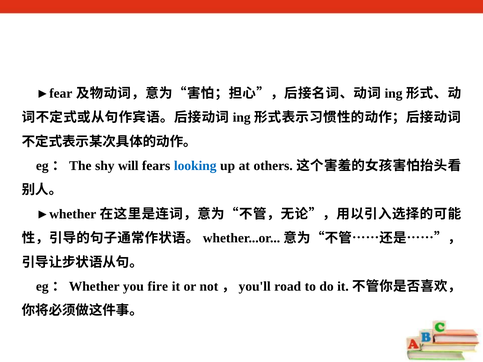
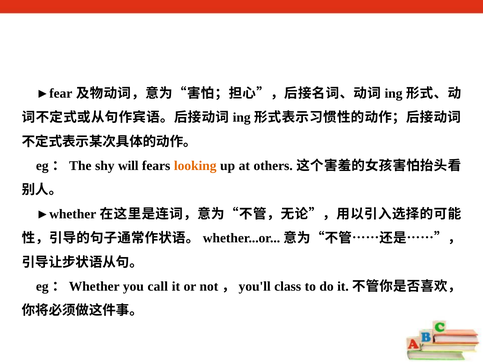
looking colour: blue -> orange (195, 166)
fire: fire -> call (158, 287)
road: road -> class (288, 287)
